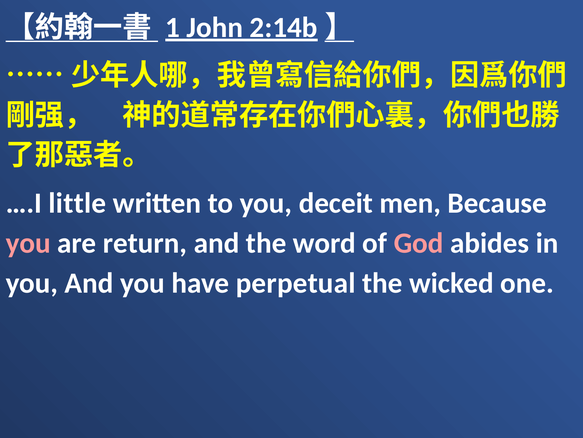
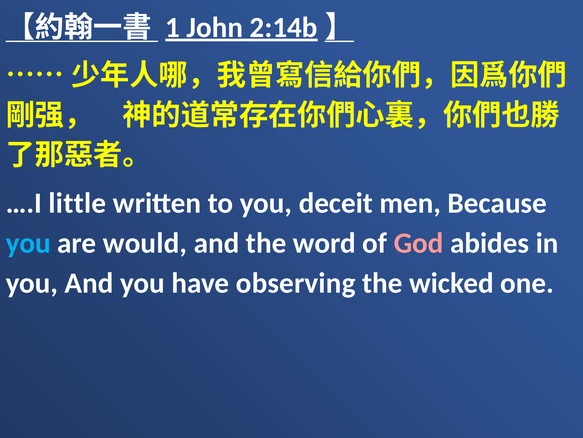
you colour: pink -> light blue (28, 243)
return: return -> would (145, 243)
perpetual: perpetual -> observing (296, 283)
